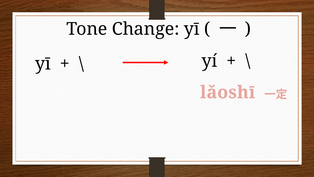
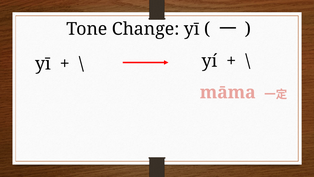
lǎoshī: lǎoshī -> māma (228, 92)
